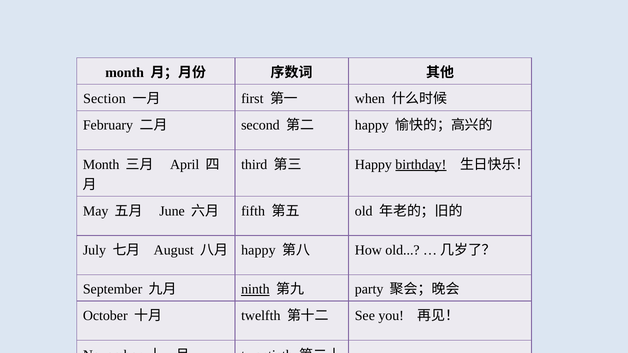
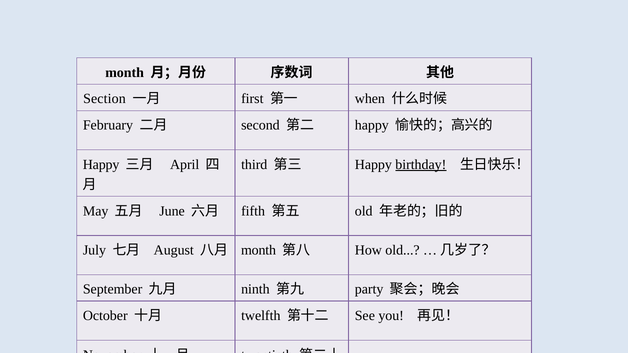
Month: Month -> Happy (101, 165)
happy: happy -> month (259, 250)
ninth underline: present -> none (255, 290)
